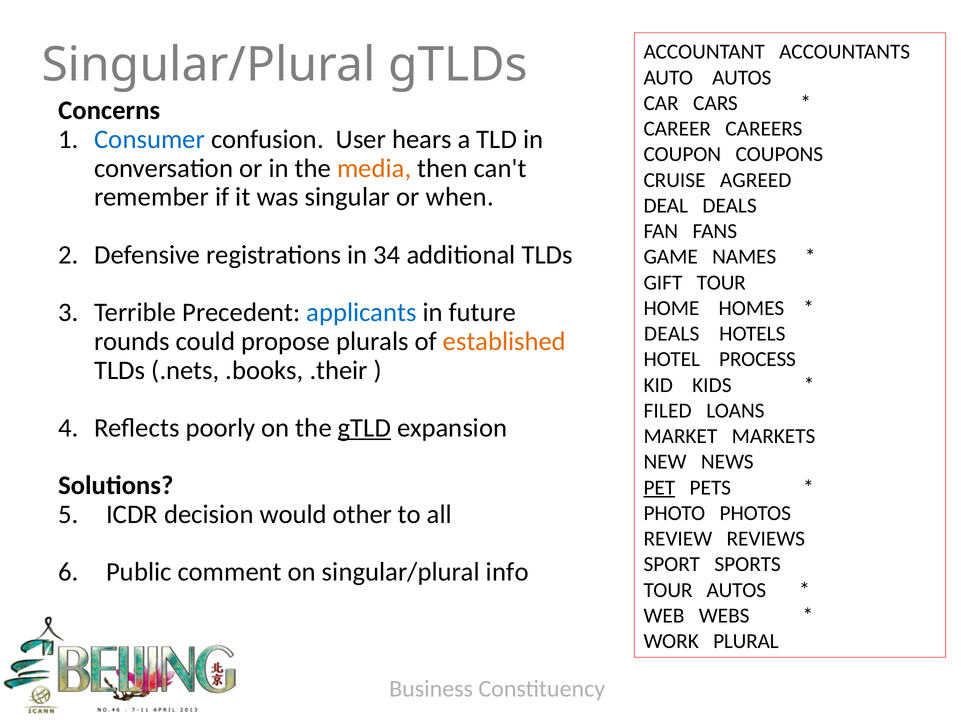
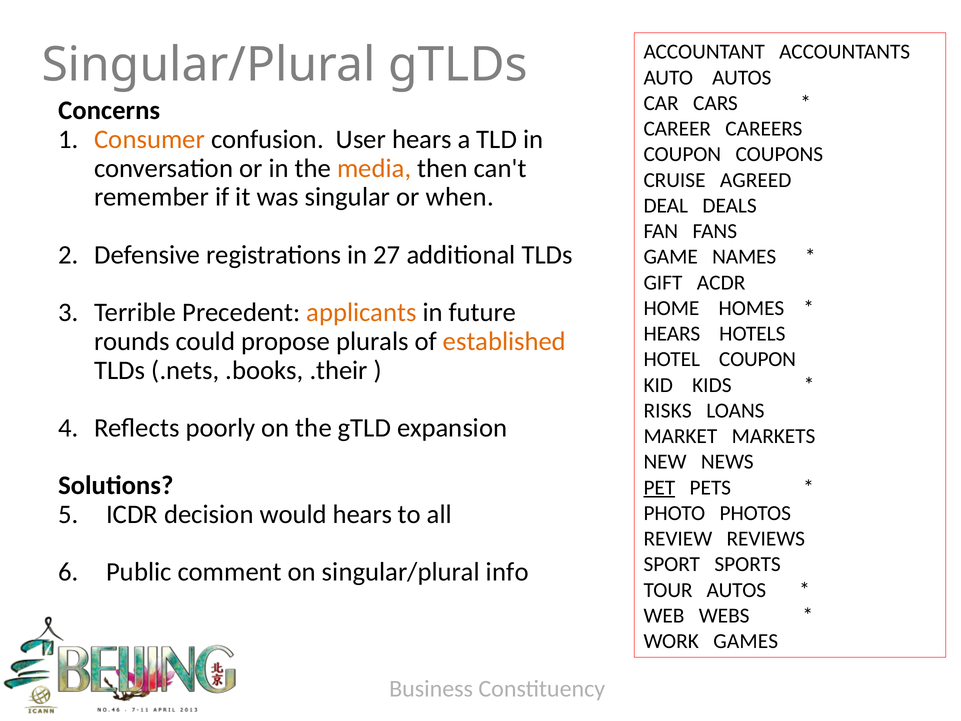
Consumer colour: blue -> orange (150, 139)
34: 34 -> 27 (387, 255)
GIFT TOUR: TOUR -> ACDR (721, 282)
applicants colour: blue -> orange (361, 312)
DEALS: DEALS -> HEARS (672, 334)
HOTEL PROCESS: PROCESS -> COUPON (757, 359)
FILED: FILED -> RISKS (668, 411)
gTLD underline: present -> none (364, 428)
would other: other -> hears (362, 514)
PLURAL: PLURAL -> GAMES (746, 641)
